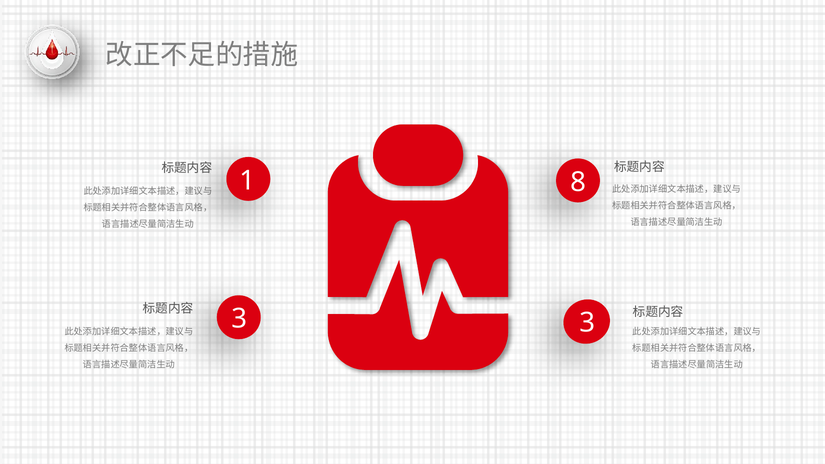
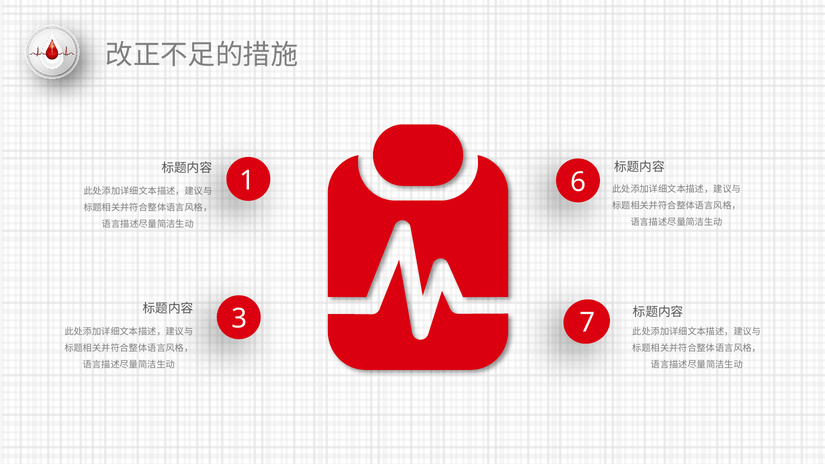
8: 8 -> 6 (578, 182)
3 3: 3 -> 7 (587, 323)
